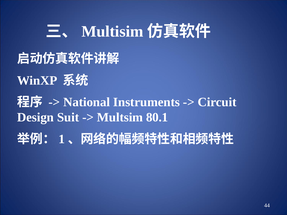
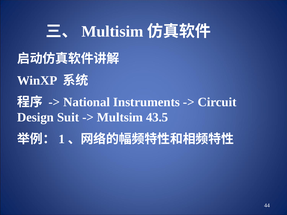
80.1: 80.1 -> 43.5 (157, 118)
